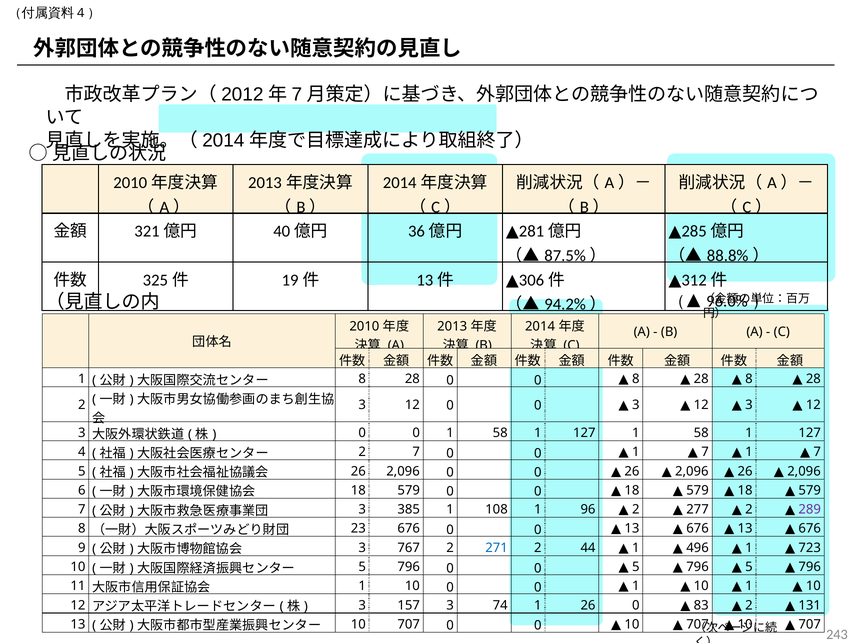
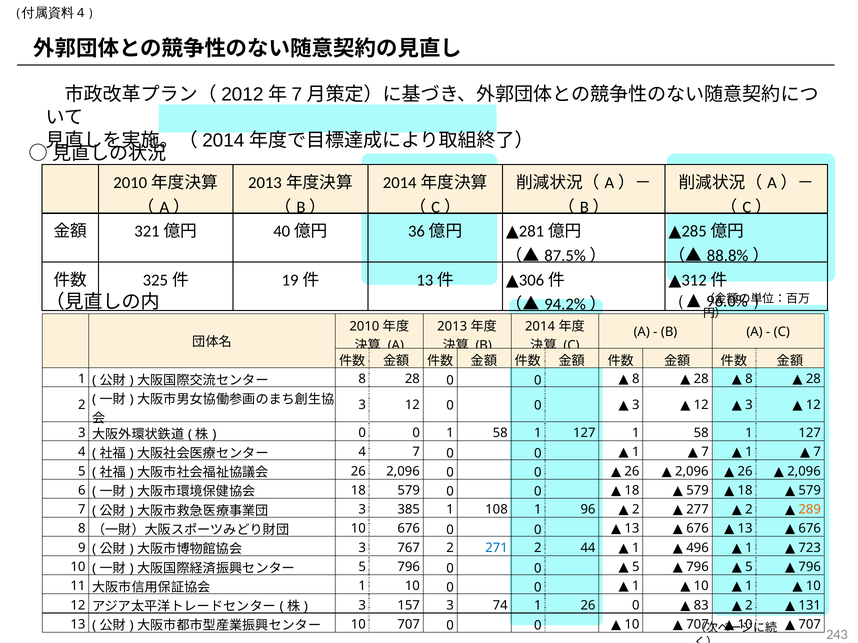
2: 2 -> 4 (362, 452)
289 colour: purple -> orange (810, 510)
23: 23 -> 10 (358, 529)
